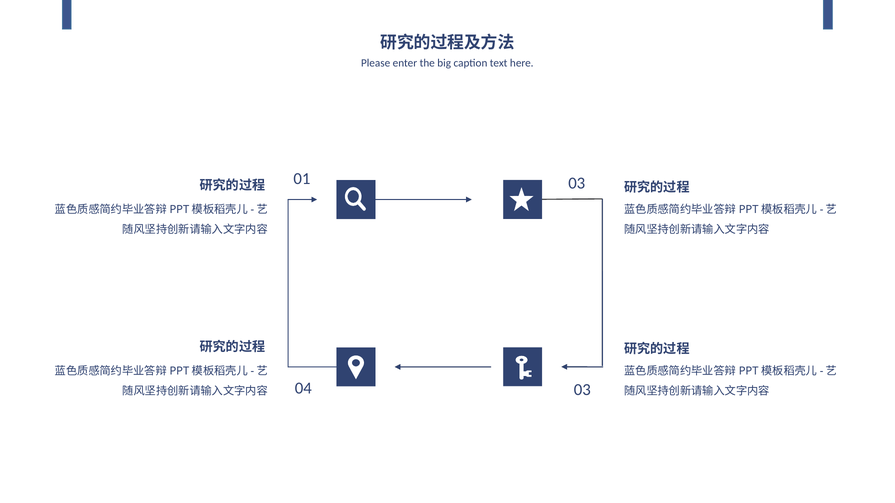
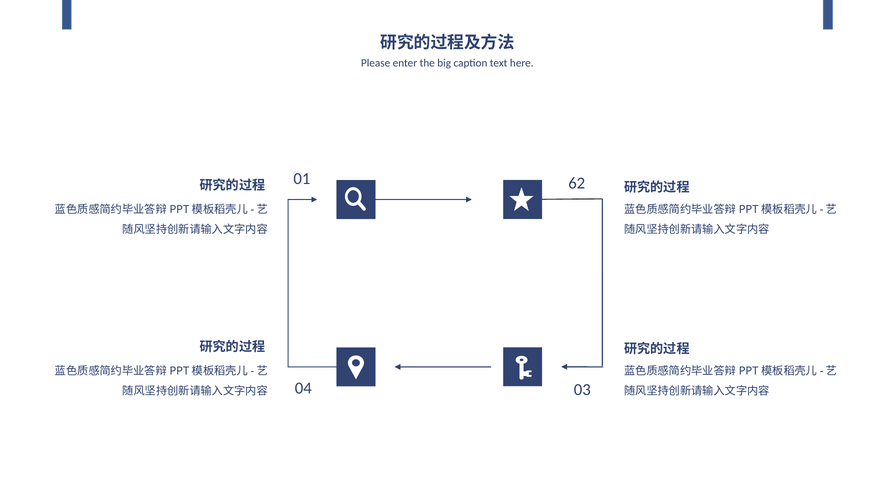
01 03: 03 -> 62 (577, 183)
